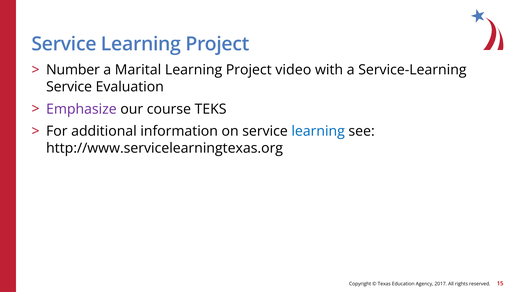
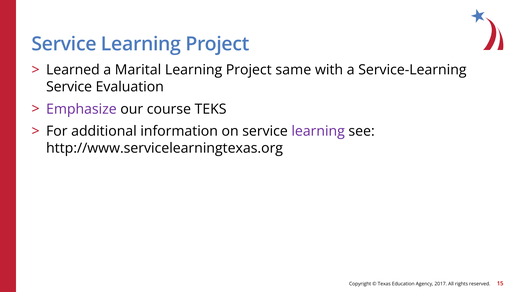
Number: Number -> Learned (73, 70)
video: video -> same (293, 70)
learning colour: blue -> purple (318, 131)
